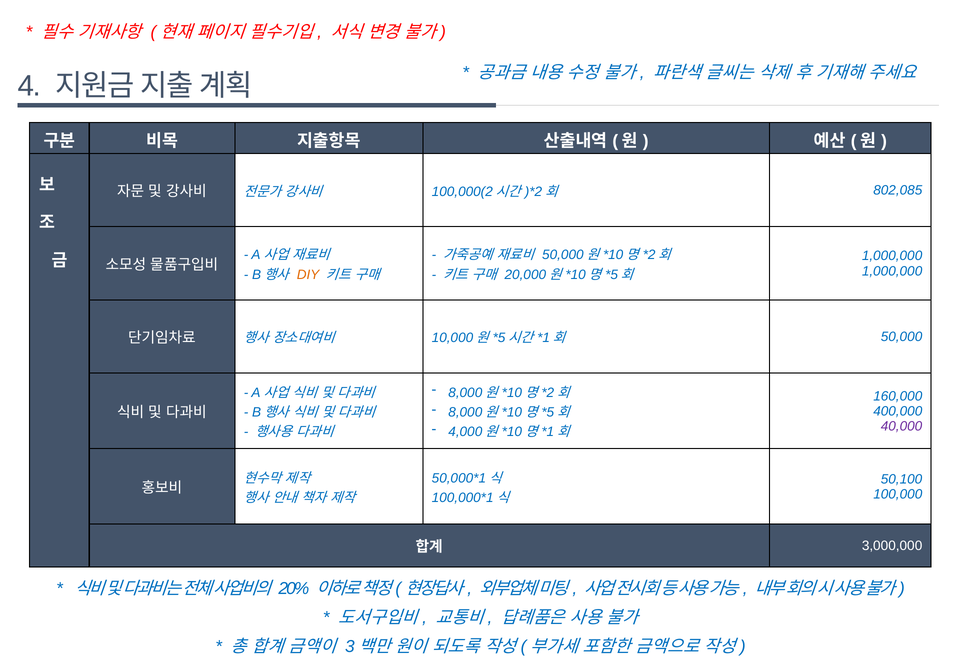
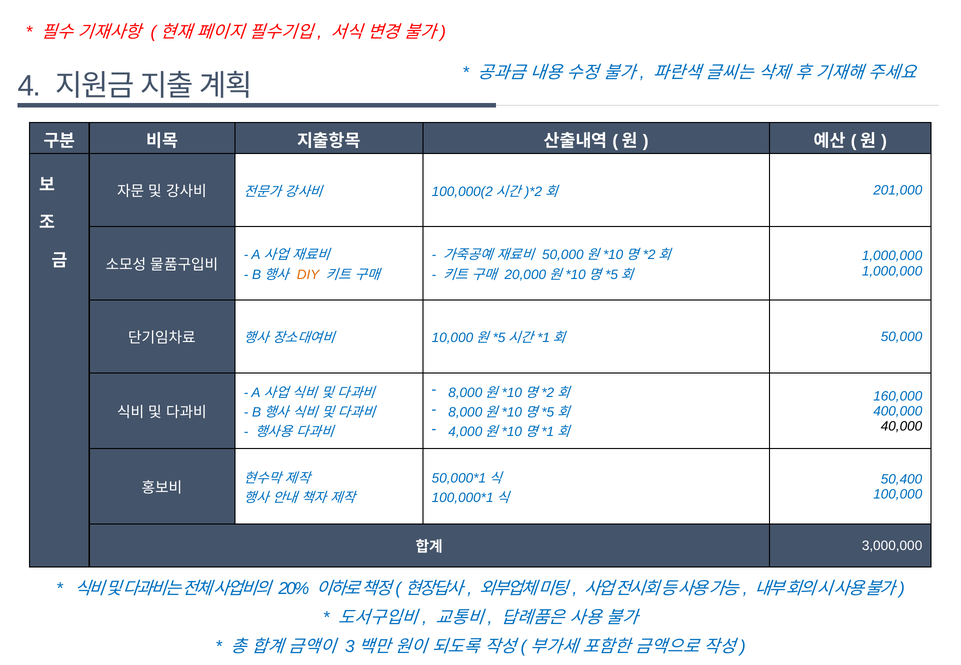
802,085: 802,085 -> 201,000 (898, 190)
40,000 colour: purple -> black (902, 426)
50,100: 50,100 -> 50,400 (902, 479)
